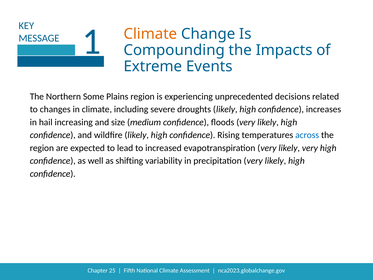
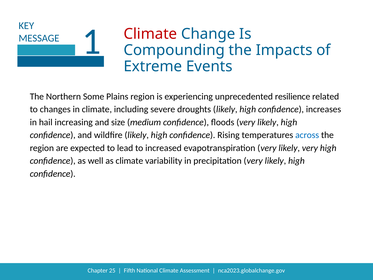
Climate colour: orange -> red (150, 34)
decisions: decisions -> resilience (293, 96)
as shifting: shifting -> climate (129, 161)
